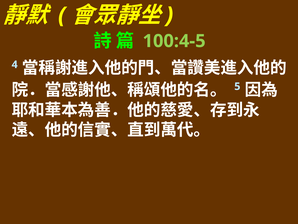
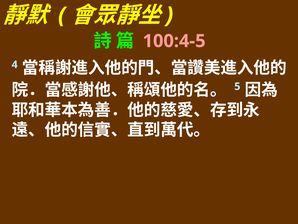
100:4-5 colour: light green -> pink (174, 41)
